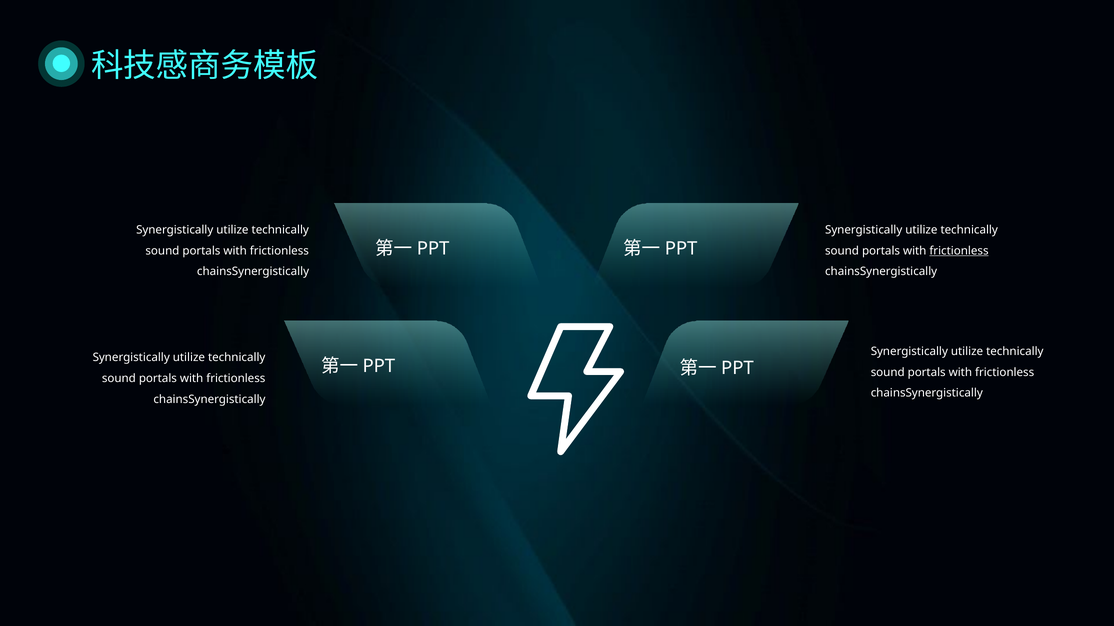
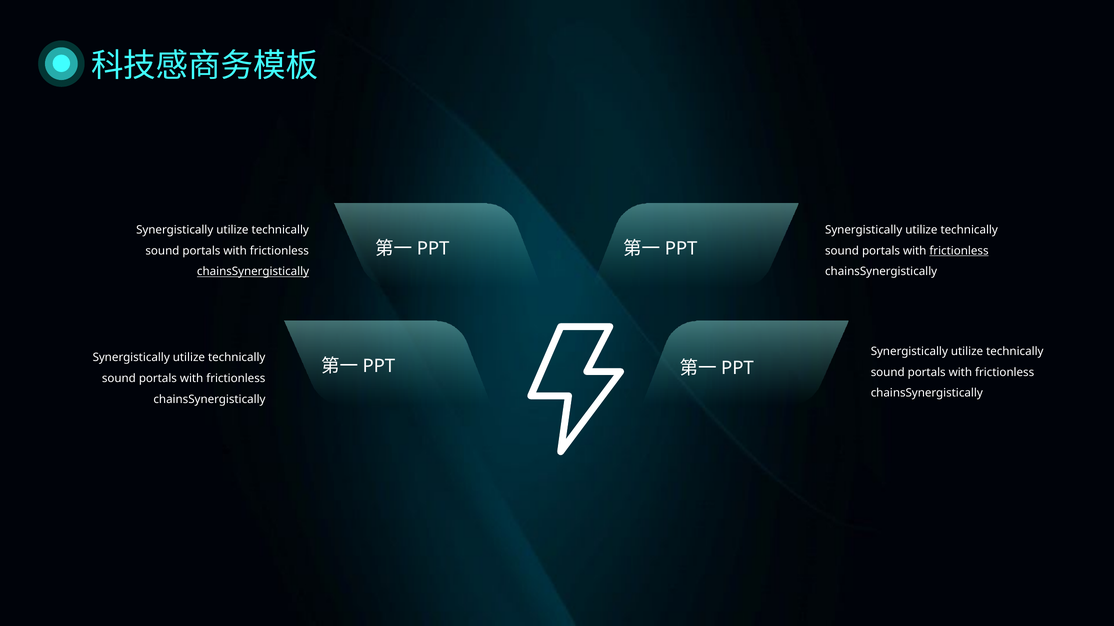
chainsSynergistically underline: none -> present (253, 272)
